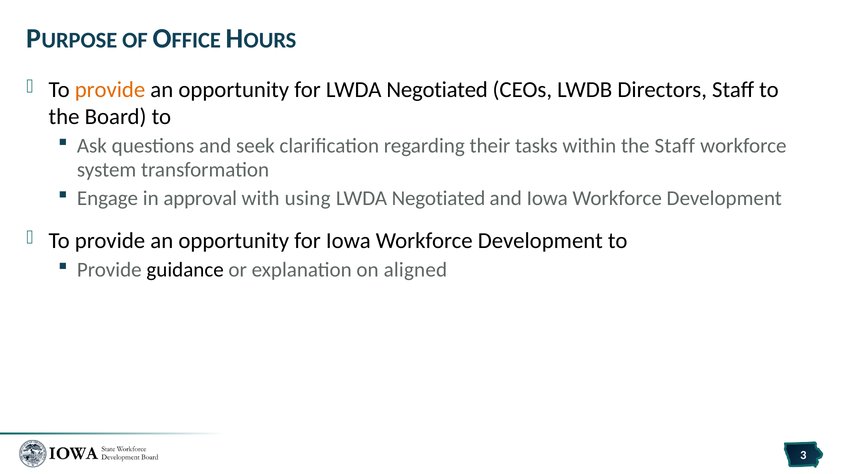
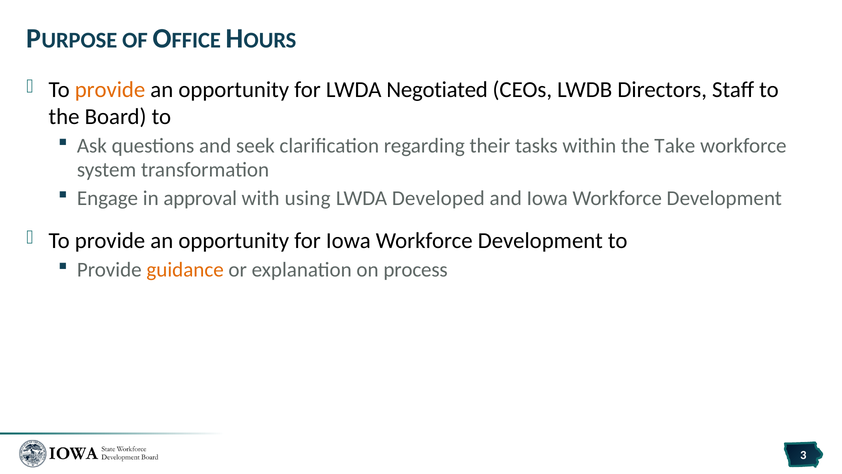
the Staff: Staff -> Take (675, 146)
Negotiated: Negotiated -> Developed (438, 198)
guidance colour: black -> orange (185, 269)
aligned: aligned -> process (416, 269)
